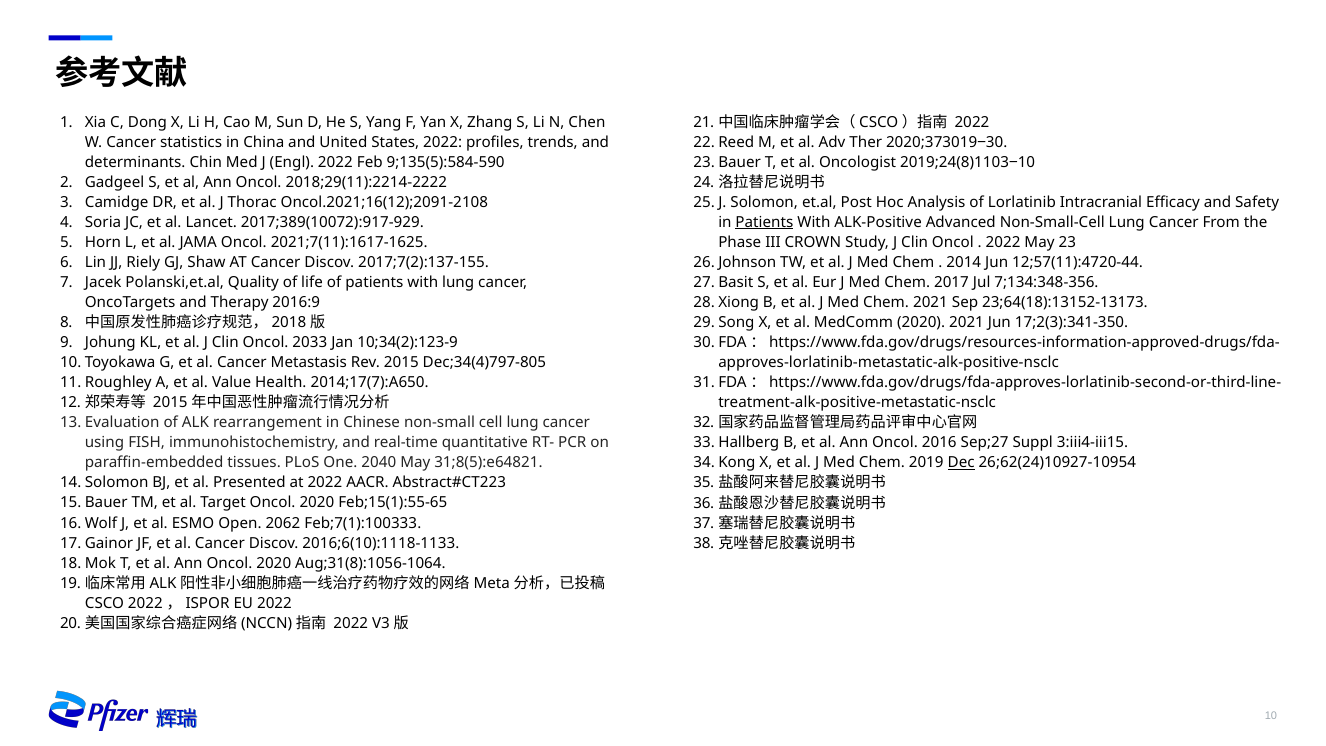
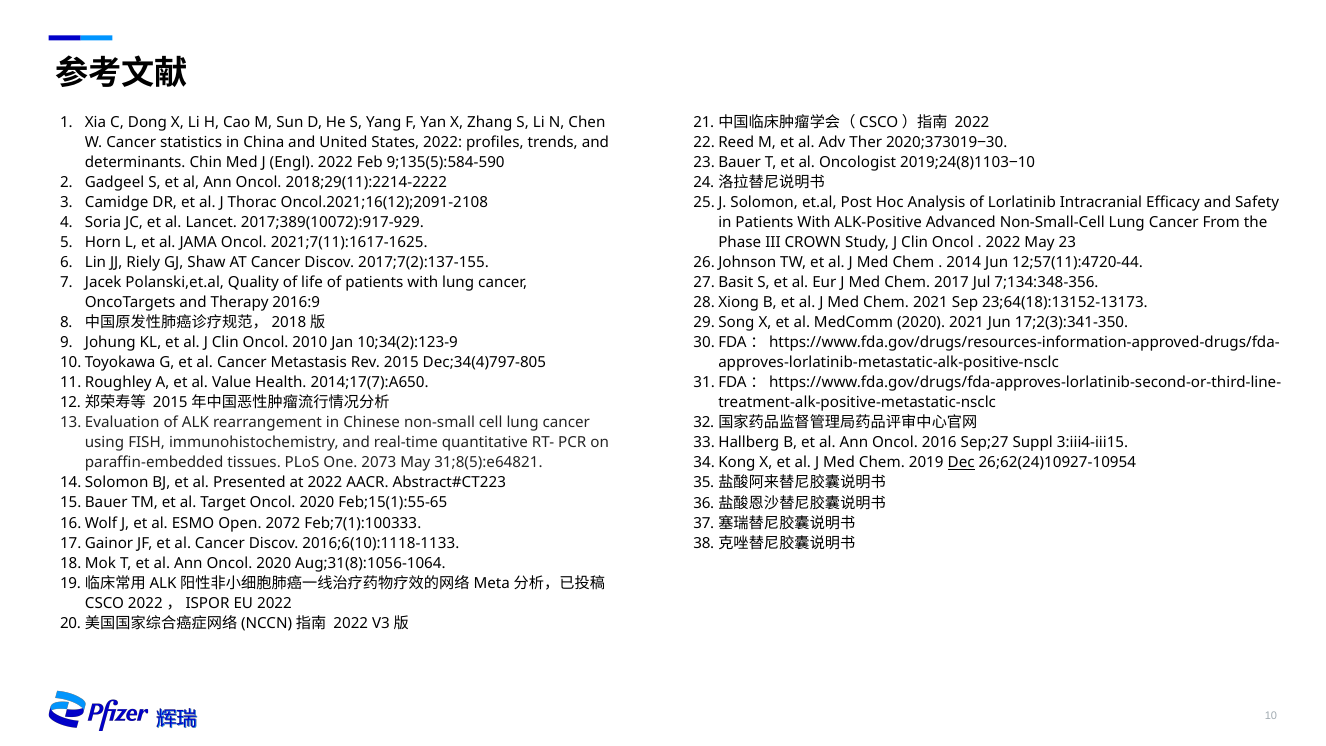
Patients underline: present -> none (764, 222)
2033: 2033 -> 2010 (310, 343)
2040: 2040 -> 2073 (379, 463)
2062: 2062 -> 2072 (283, 523)
